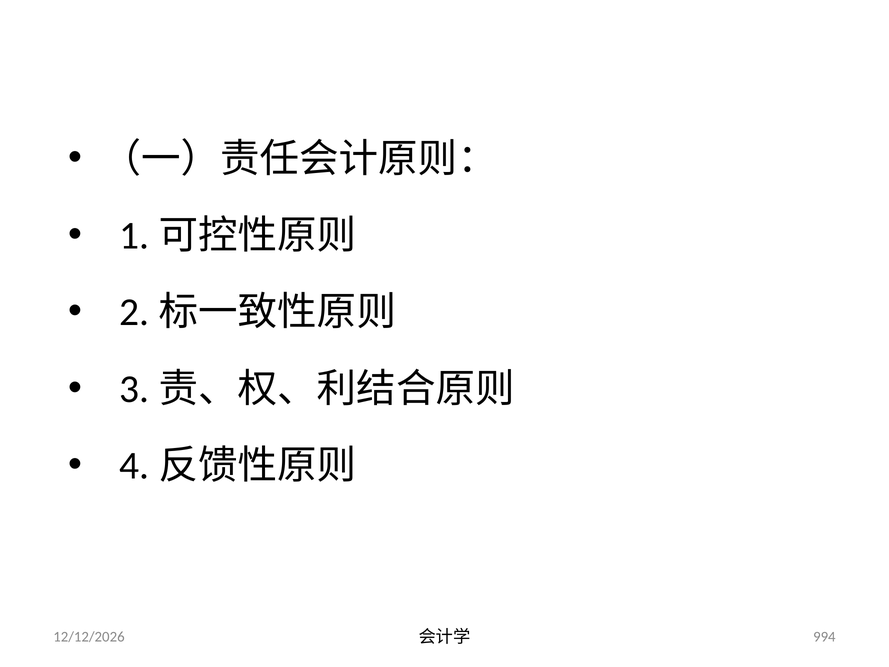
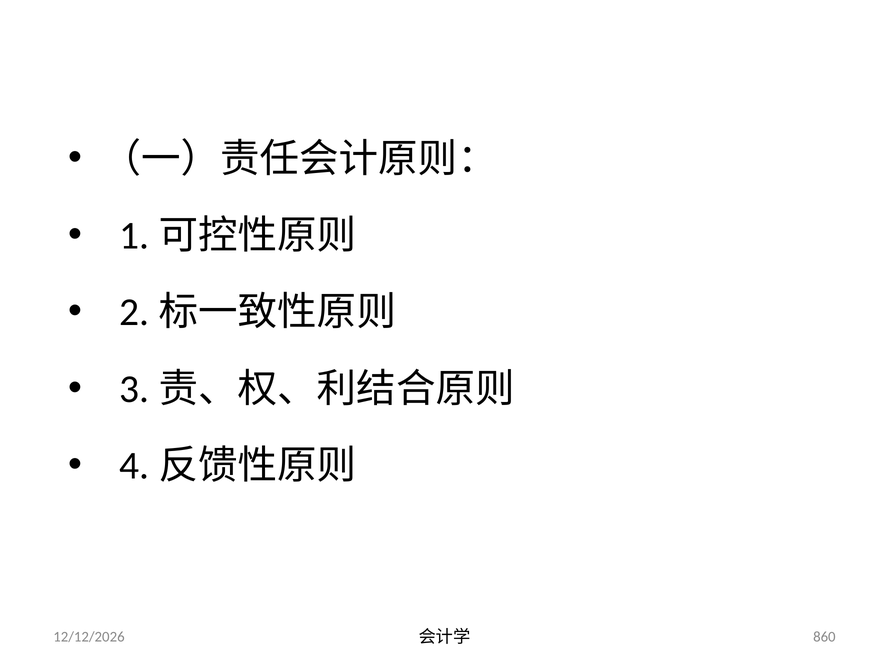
994: 994 -> 860 (824, 637)
